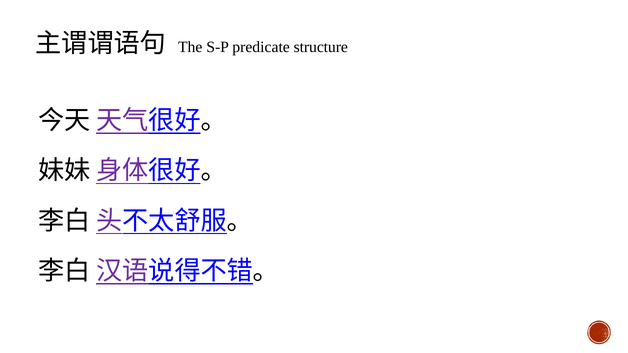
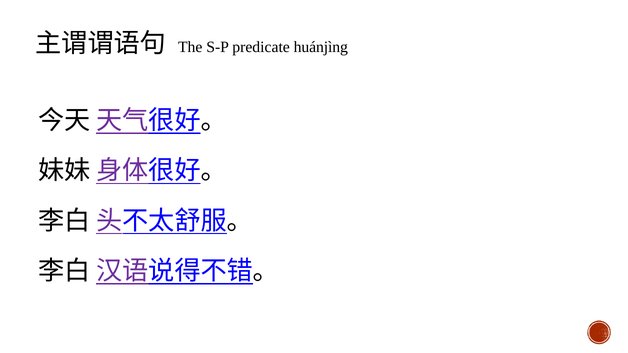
structure: structure -> huánjìng (321, 47)
